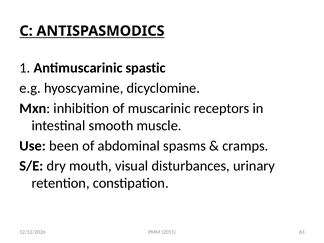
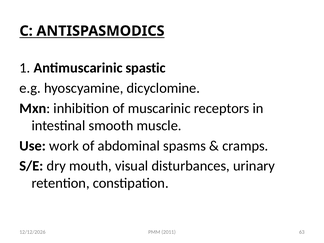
been: been -> work (64, 146)
